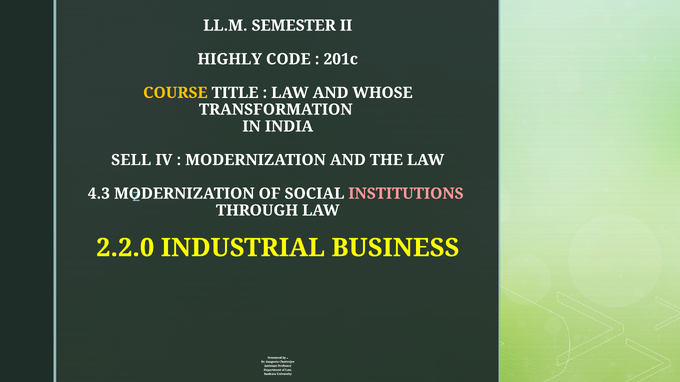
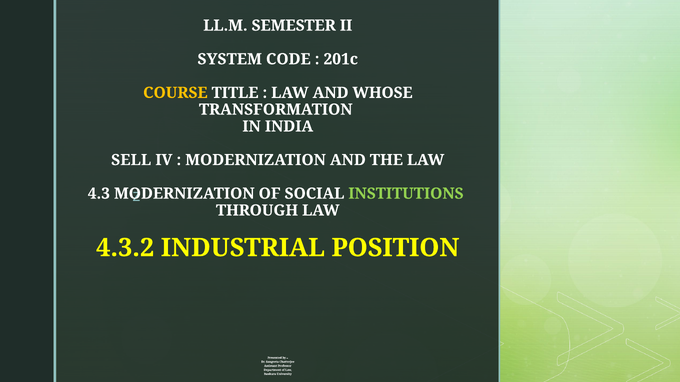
HIGHLY: HIGHLY -> SYSTEM (230, 59)
INSTITUTIONS colour: pink -> light green (406, 194)
2.2.0: 2.2.0 -> 4.3.2 (125, 248)
BUSINESS: BUSINESS -> POSITION (395, 248)
